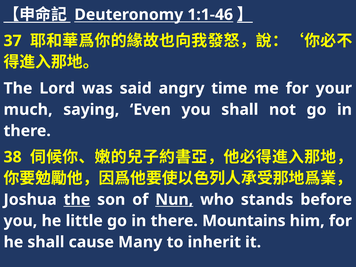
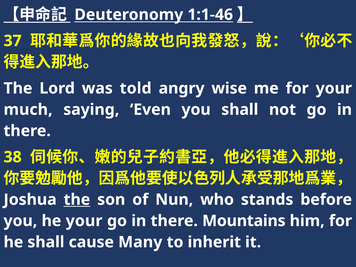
said: said -> told (136, 88)
time: time -> wise (229, 88)
Nun underline: present -> none (174, 200)
he little: little -> your (84, 221)
